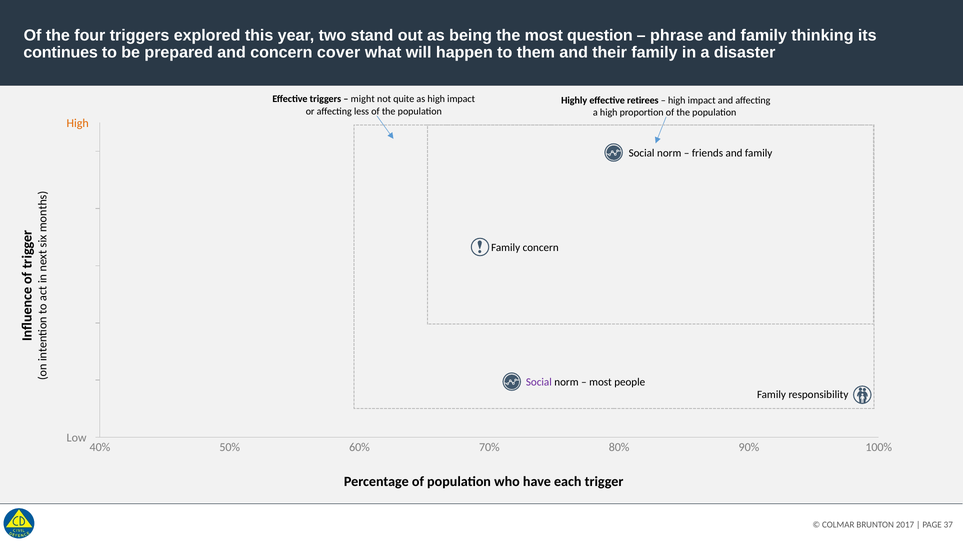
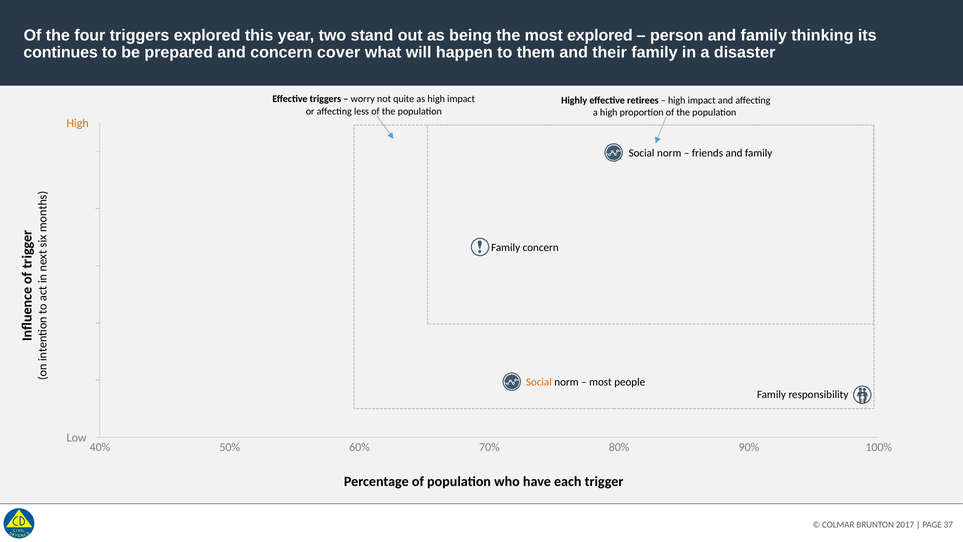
most question: question -> explored (600, 35)
phrase: phrase -> person (677, 35)
might: might -> worry (363, 99)
Social colour: purple -> orange (539, 382)
